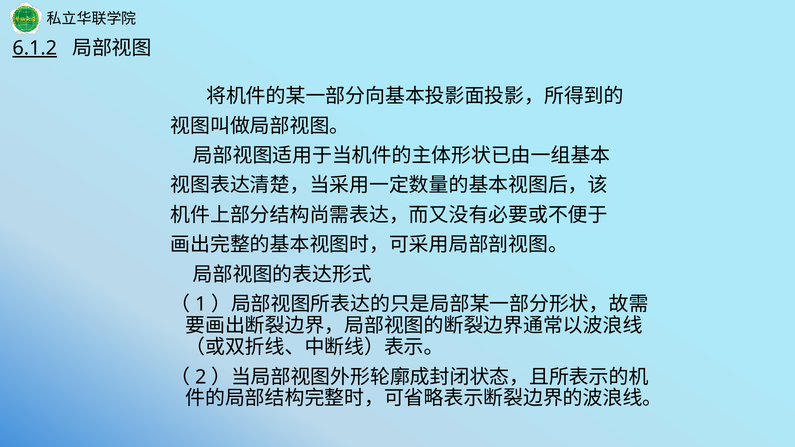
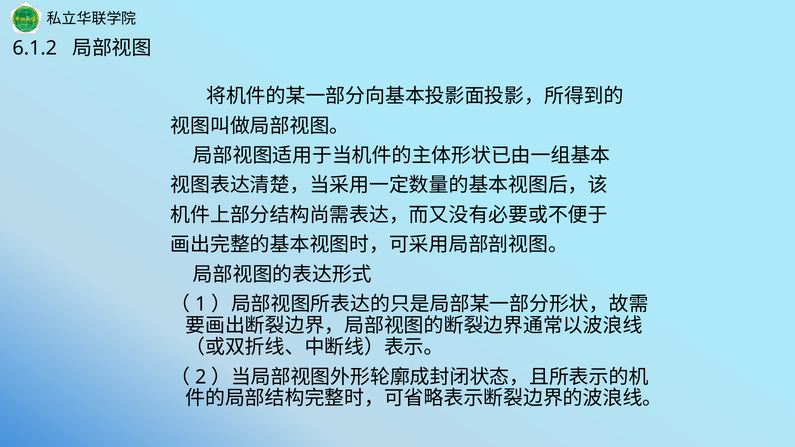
6.1.2 underline: present -> none (35, 48)
